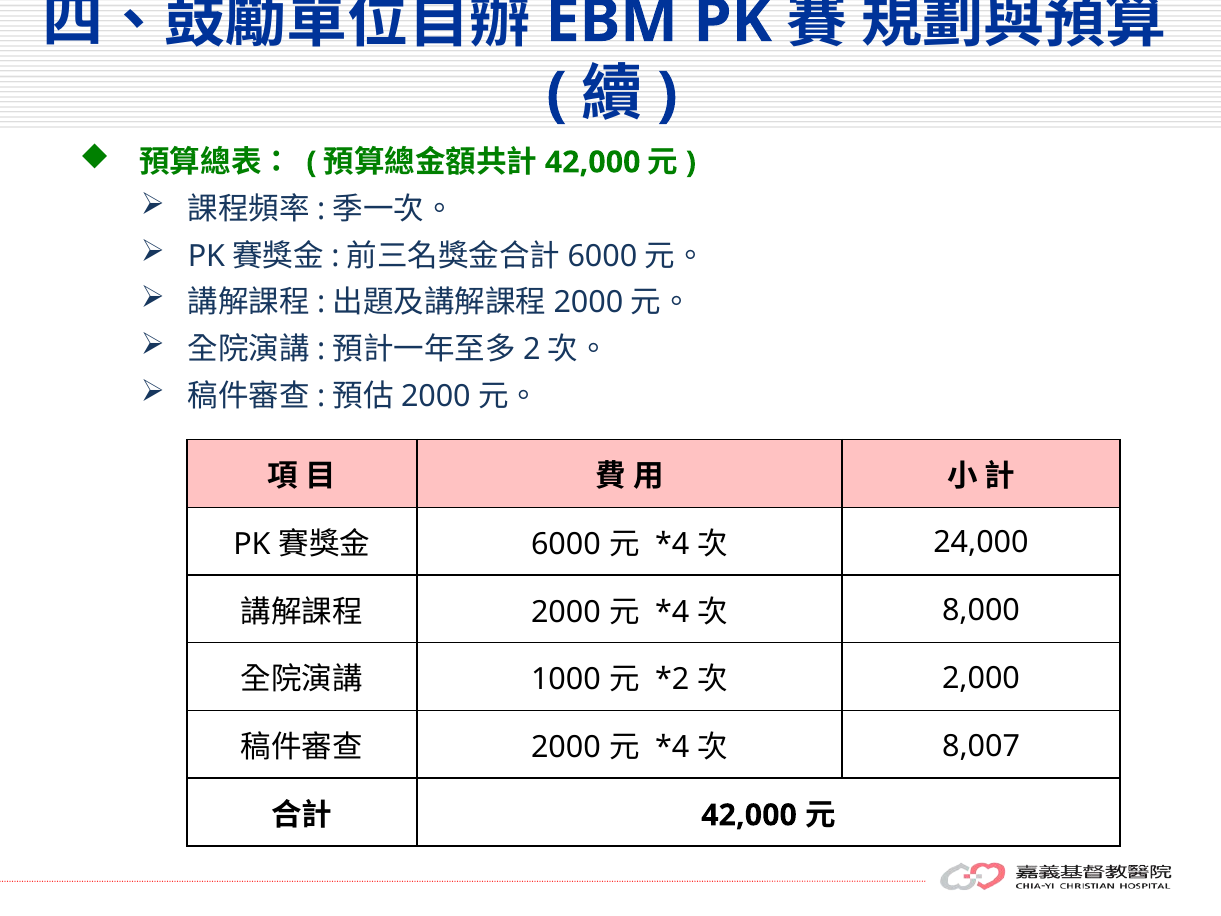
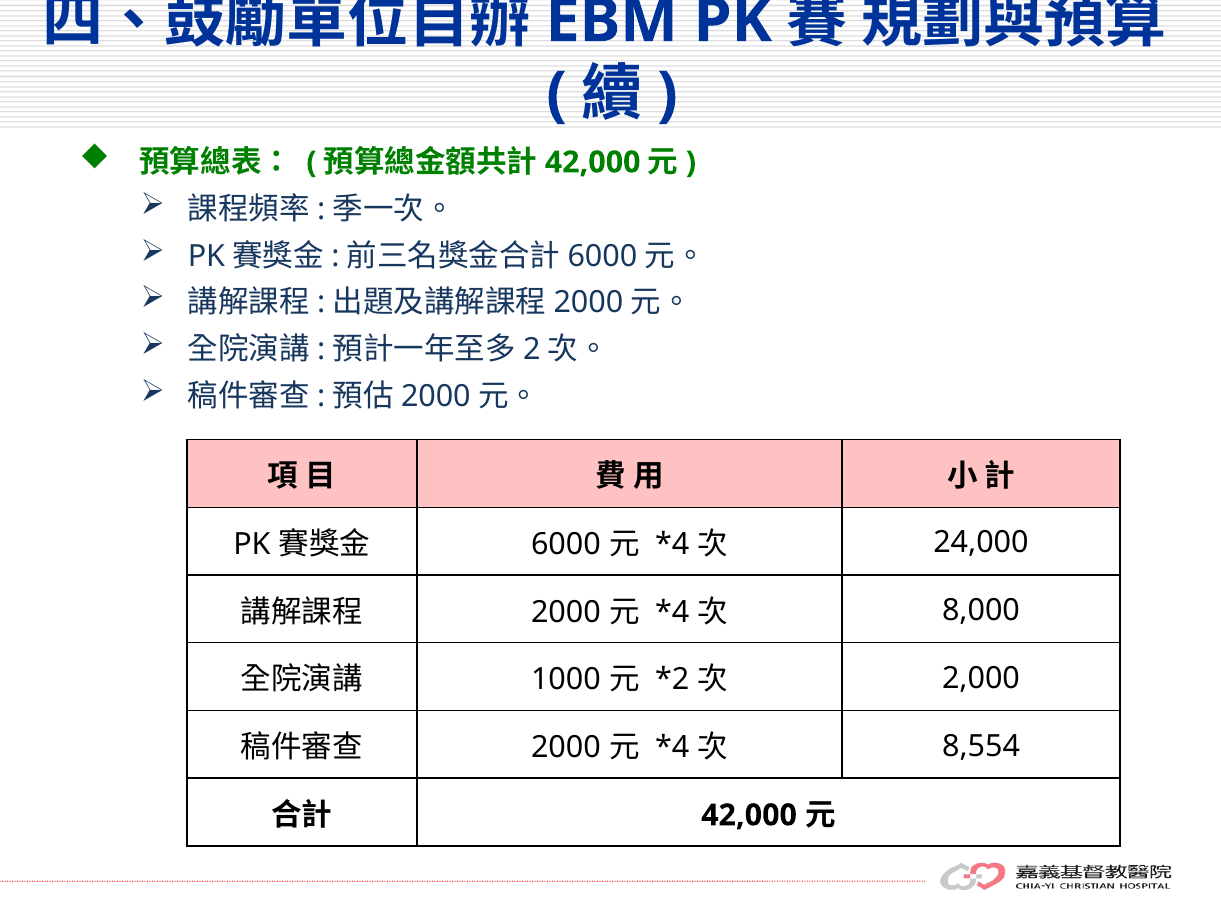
8,007: 8,007 -> 8,554 (981, 746)
